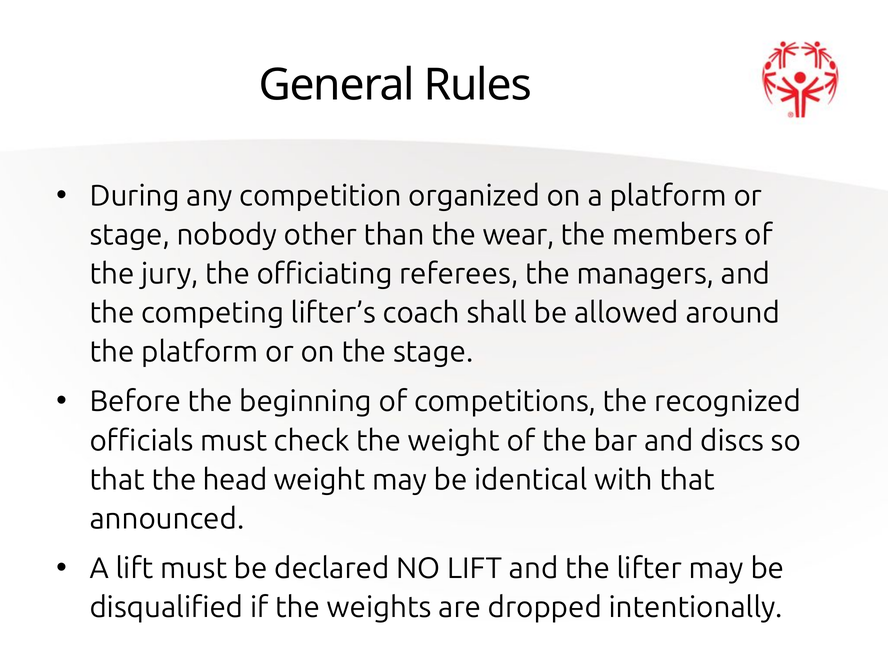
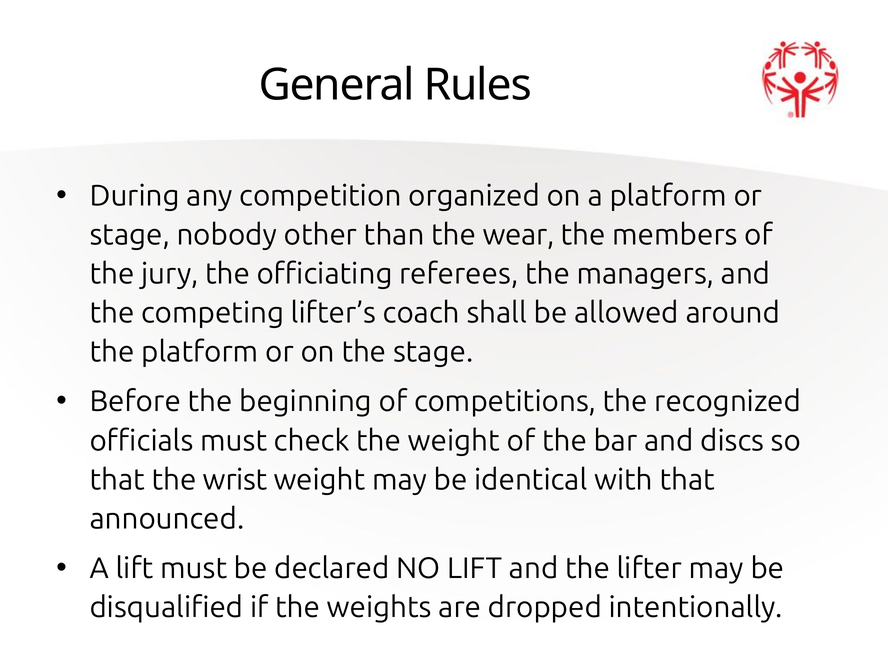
head: head -> wrist (235, 480)
